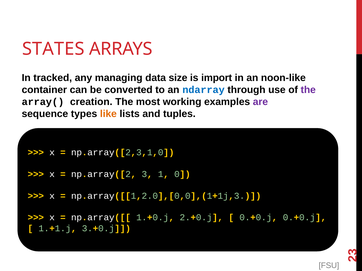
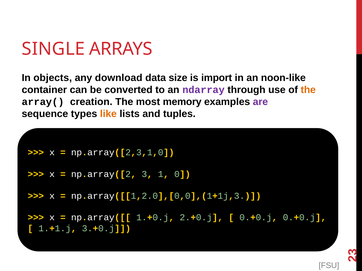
STATES: STATES -> SINGLE (53, 49)
tracked: tracked -> objects (53, 78)
managing: managing -> download (119, 78)
ndarray colour: blue -> purple (204, 90)
the colour: purple -> orange (308, 90)
working: working -> memory (182, 102)
